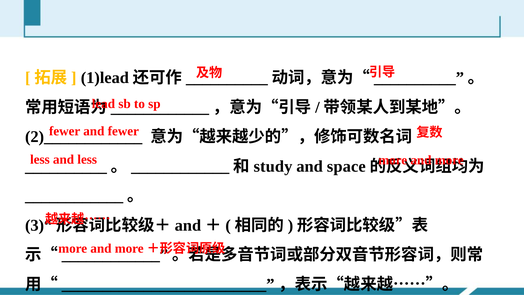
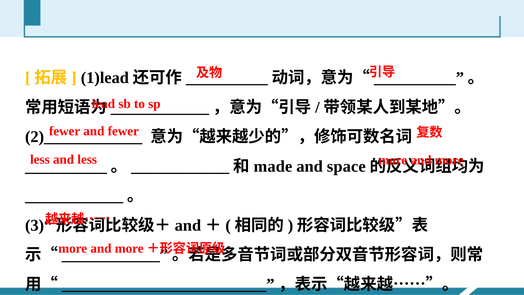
study: study -> made (273, 166)
